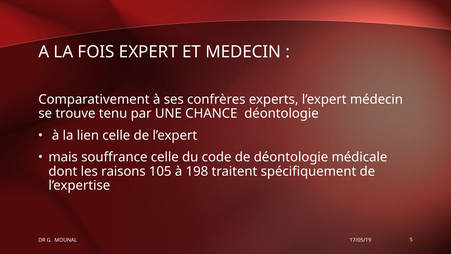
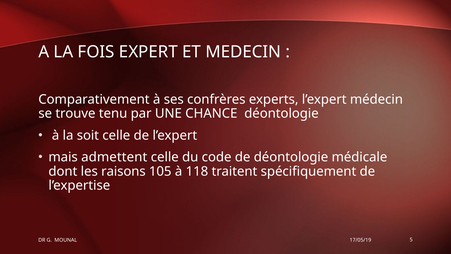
lien: lien -> soit (88, 135)
souffrance: souffrance -> admettent (114, 157)
198: 198 -> 118 (197, 171)
